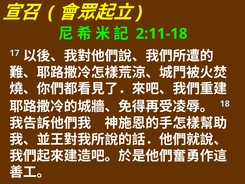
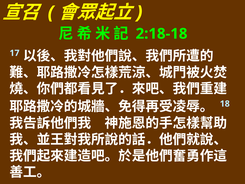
2:11-18: 2:11-18 -> 2:18-18 (162, 34)
